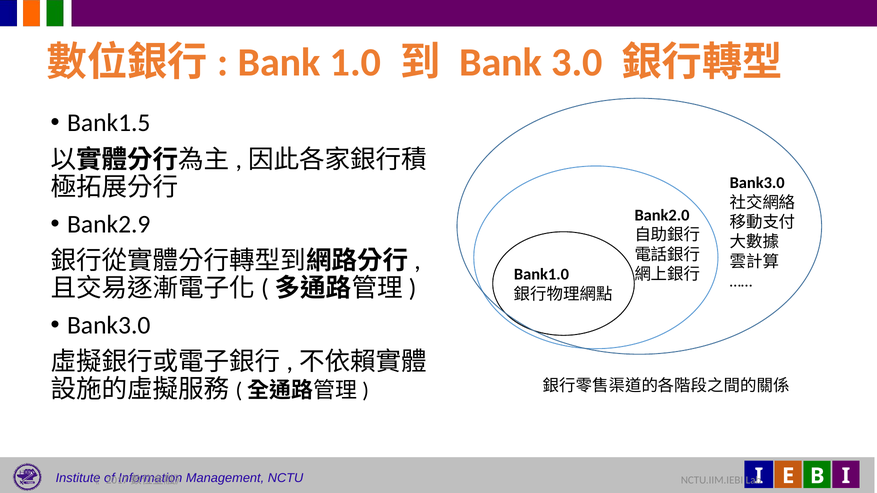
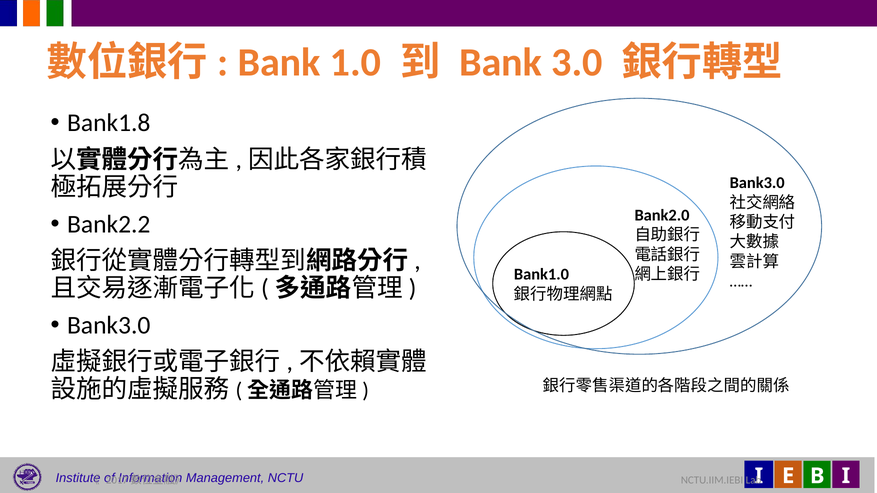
Bank1.5: Bank1.5 -> Bank1.8 (109, 123)
Bank2.9: Bank2.9 -> Bank2.2 (109, 224)
